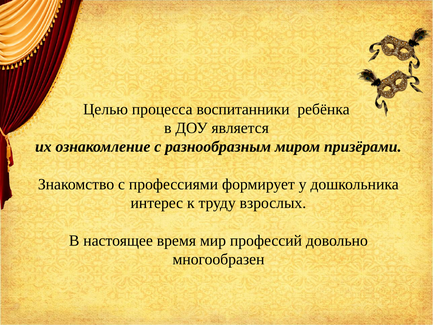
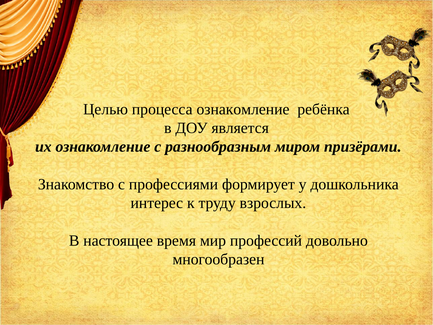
процесса воспитанники: воспитанники -> ознакомление (243, 109)
